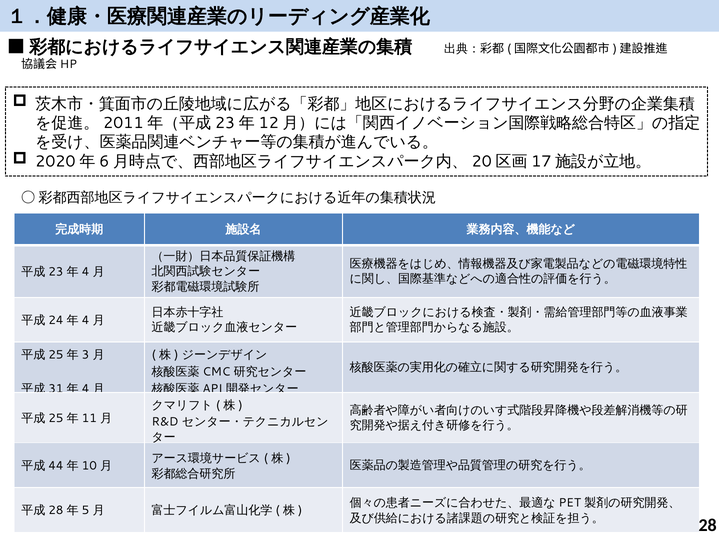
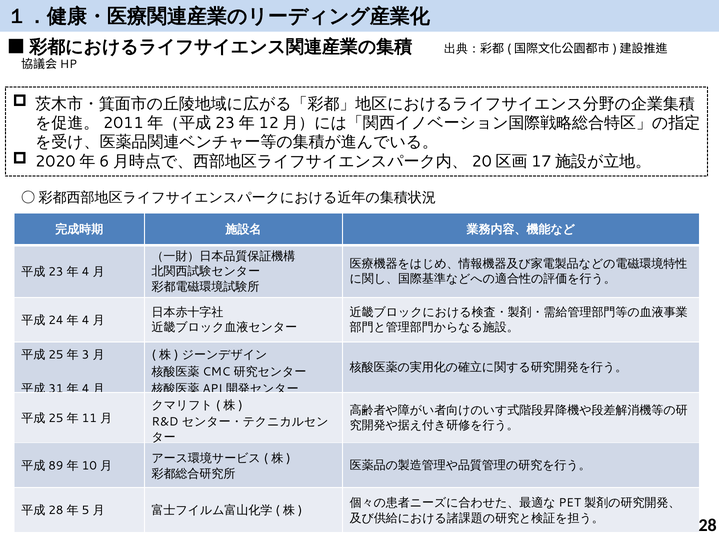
44: 44 -> 89 (56, 466)
